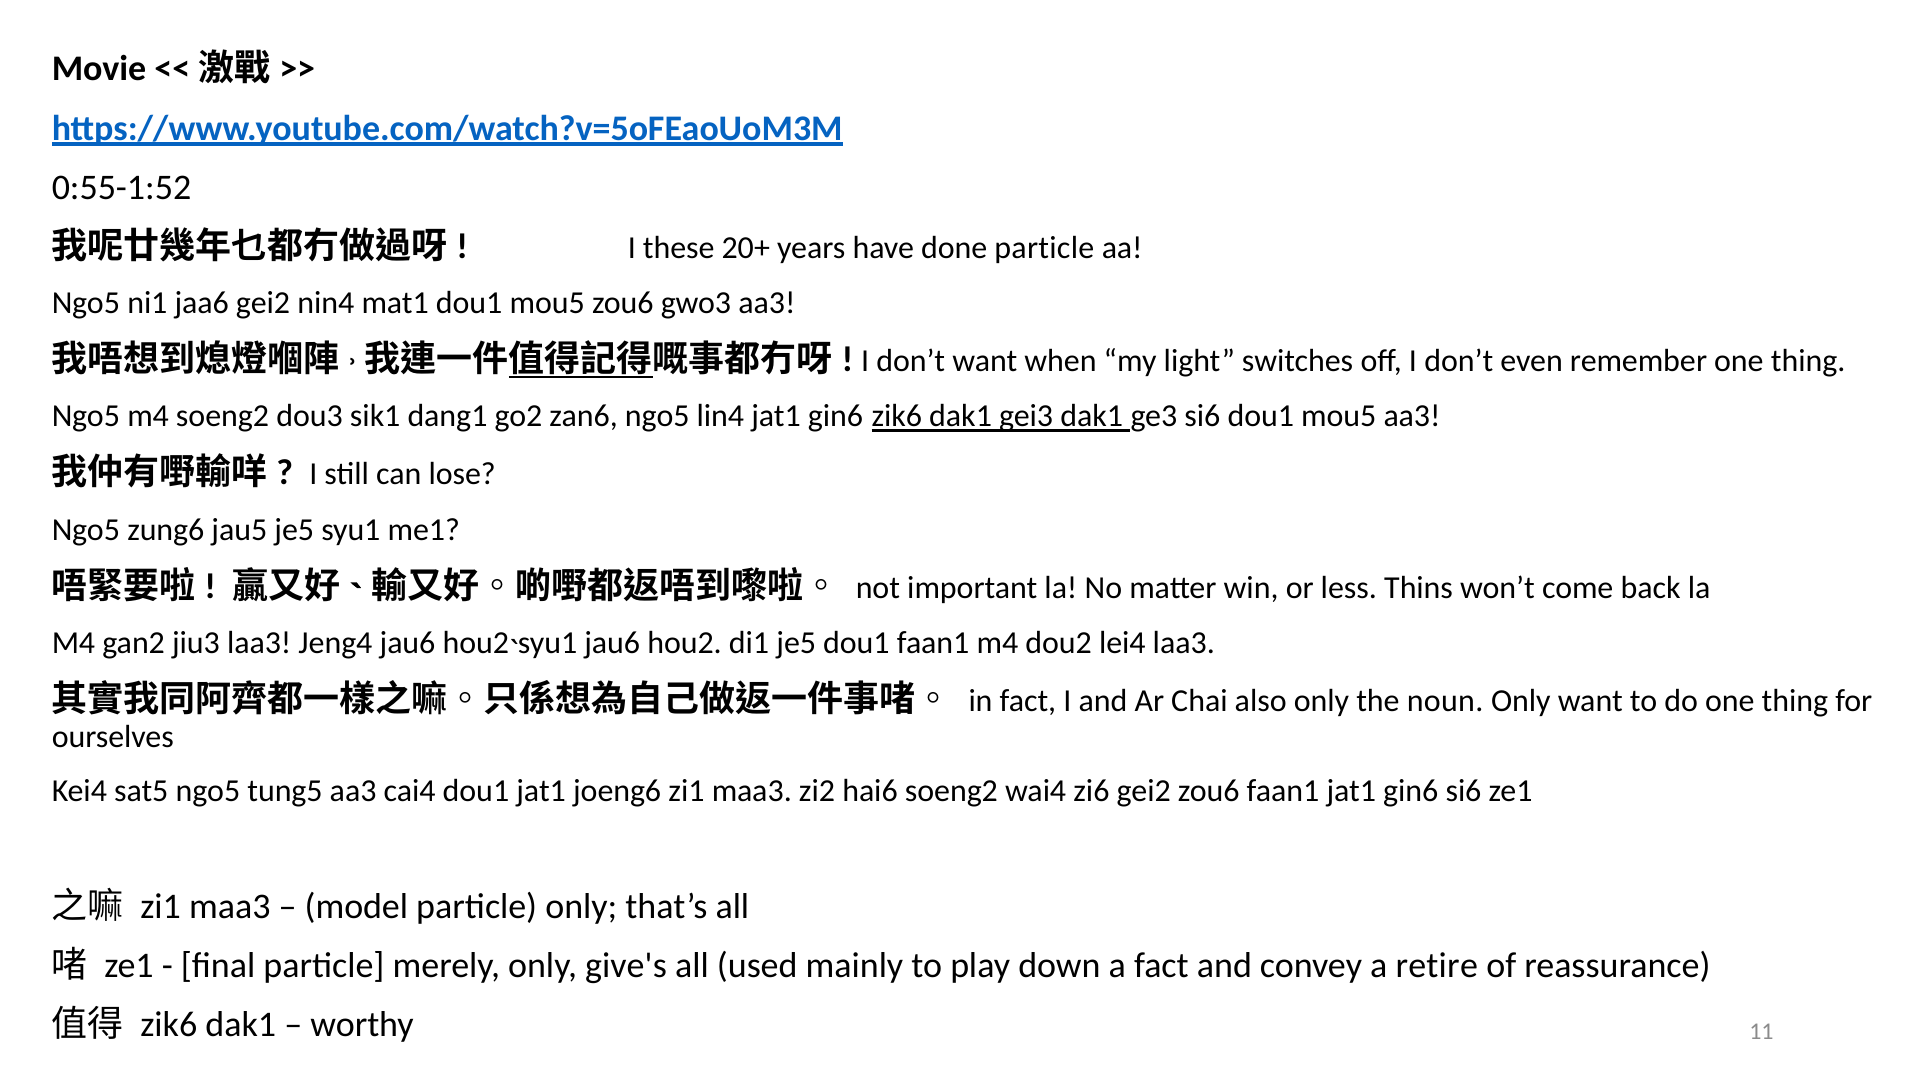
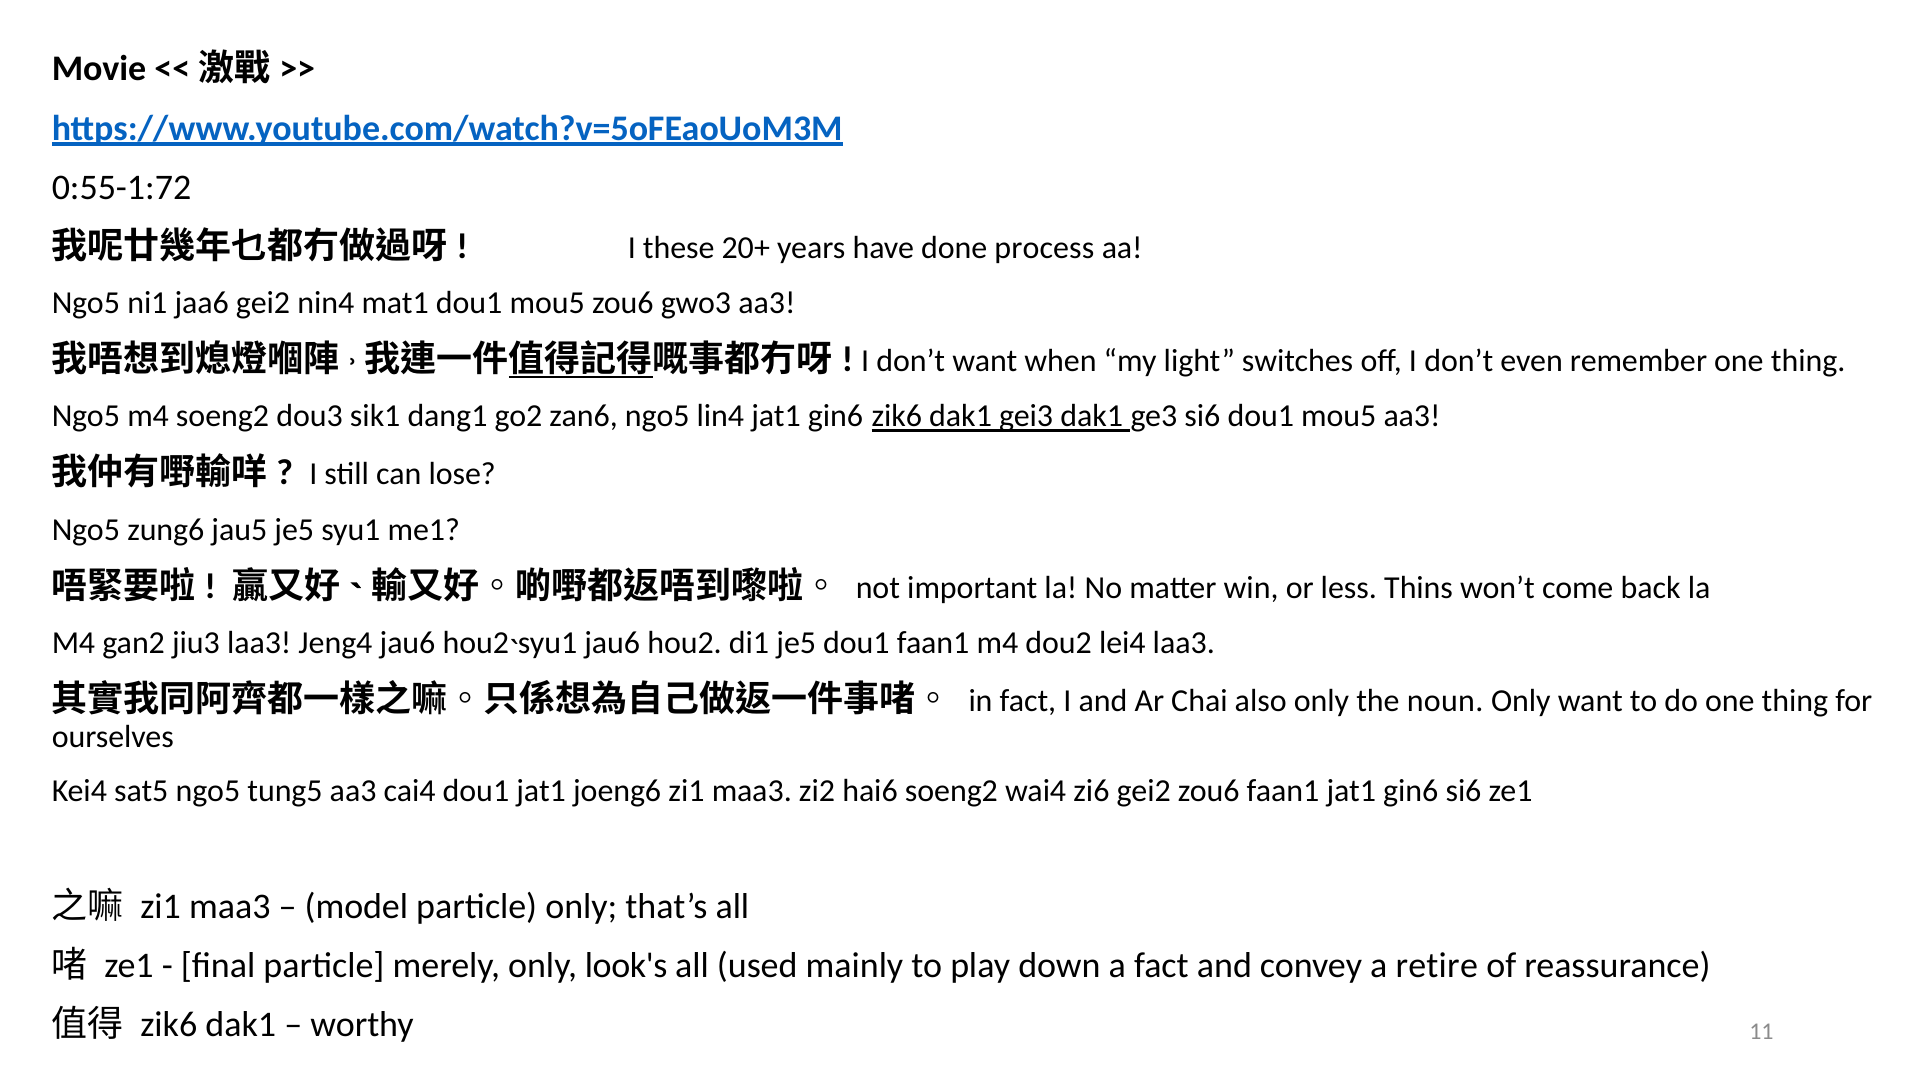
0:55-1:52: 0:55-1:52 -> 0:55-1:72 (121, 187)
done particle: particle -> process (1044, 248)
give's: give's -> look's (626, 965)
